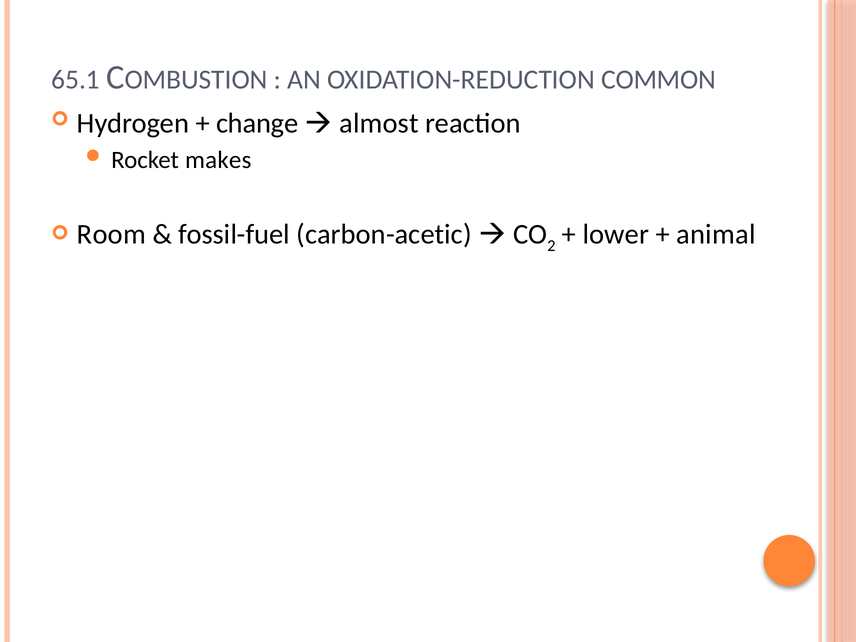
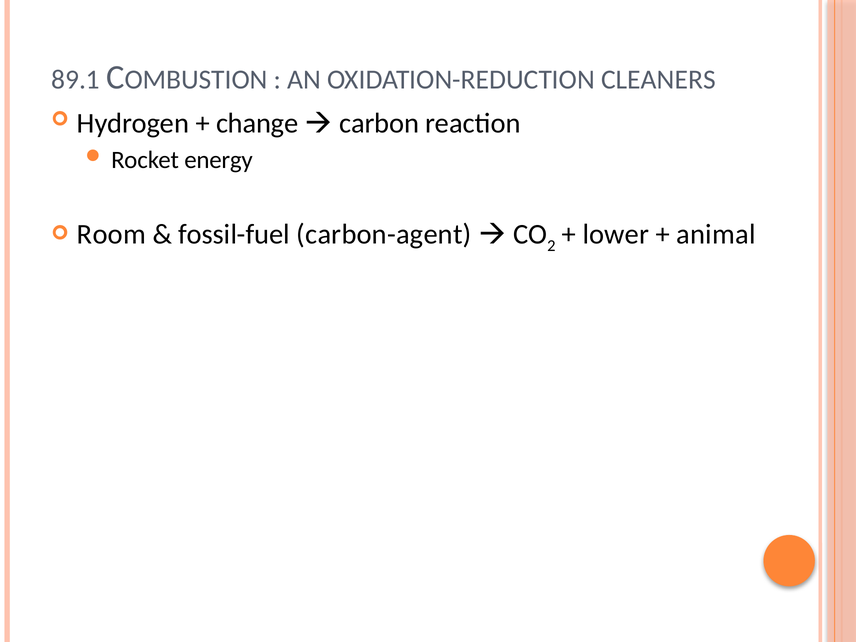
65.1: 65.1 -> 89.1 (76, 80)
COMMON: COMMON -> CLEANERS (659, 80)
almost: almost -> carbon (379, 123)
makes: makes -> energy (218, 160)
carbon-acetic: carbon-acetic -> carbon-agent (384, 234)
